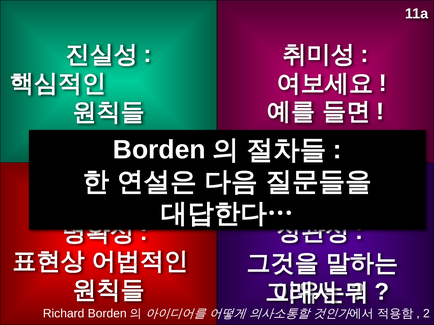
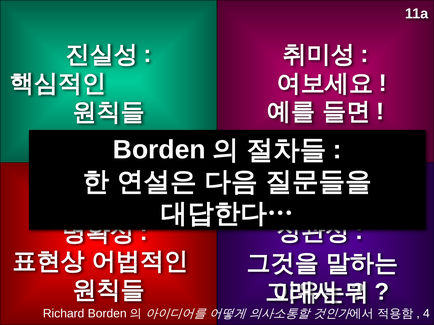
2: 2 -> 4 (426, 314)
